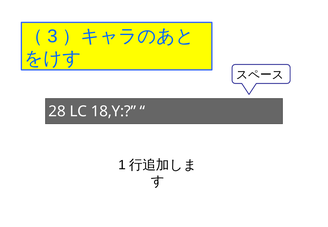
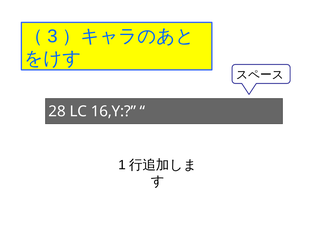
18,Y: 18,Y -> 16,Y (113, 112)
